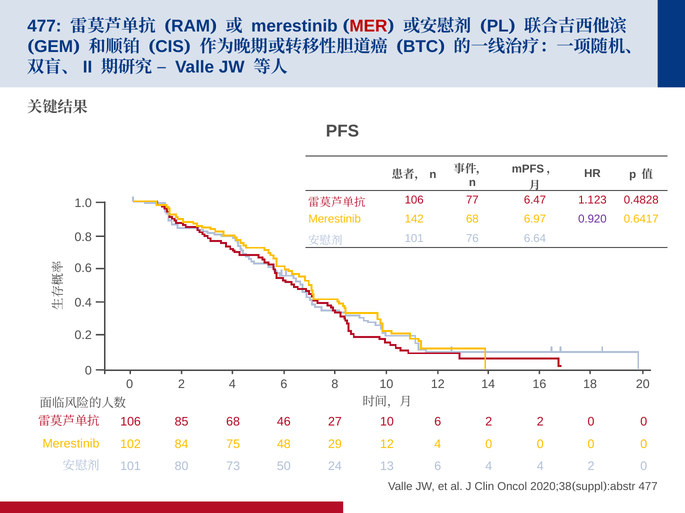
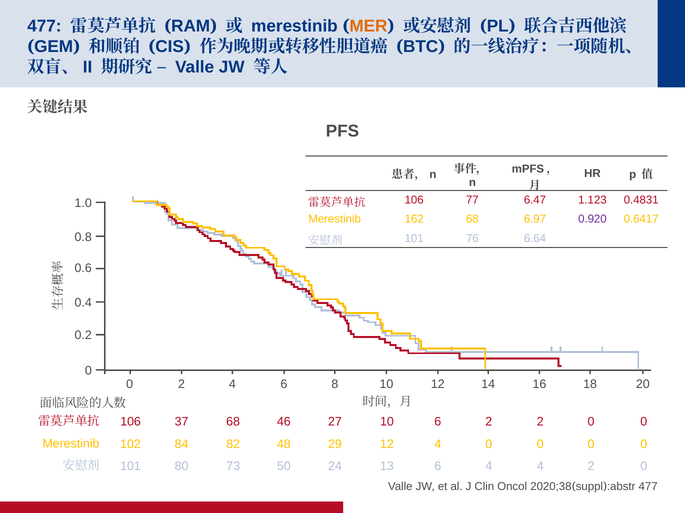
MER colour: red -> orange (368, 26)
0.4828: 0.4828 -> 0.4831 (641, 200)
142: 142 -> 162 (414, 220)
85: 85 -> 37 (182, 422)
75: 75 -> 82 (233, 445)
